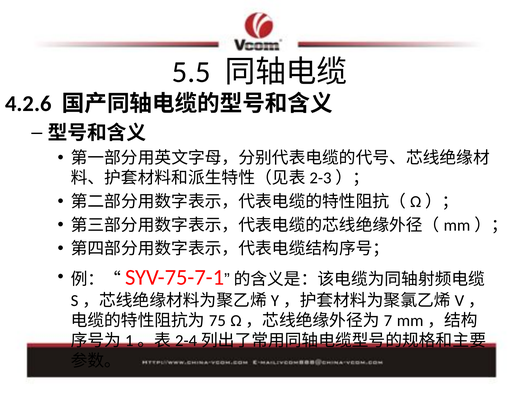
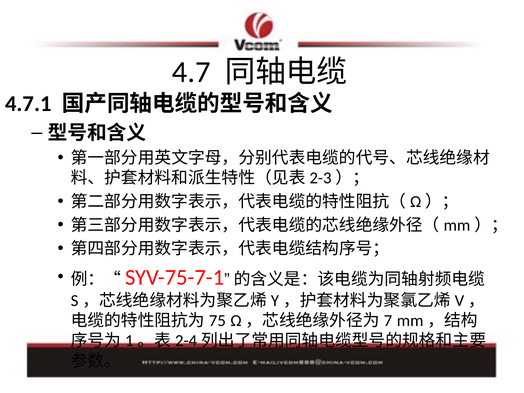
5.5: 5.5 -> 4.7 (191, 72)
4.2.6: 4.2.6 -> 4.7.1 (28, 104)
